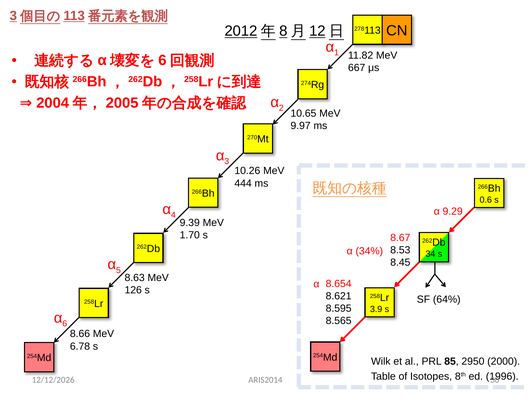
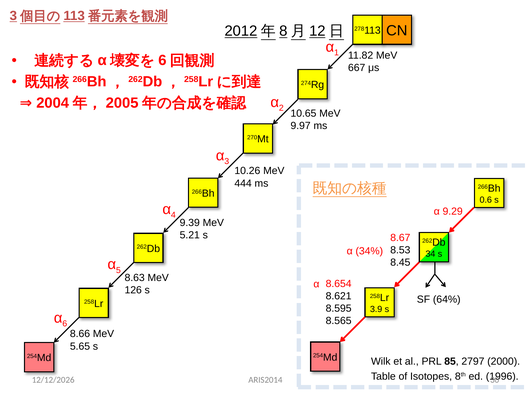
1.70: 1.70 -> 5.21 (190, 235)
6.78: 6.78 -> 5.65 (80, 346)
2950: 2950 -> 2797 (473, 362)
